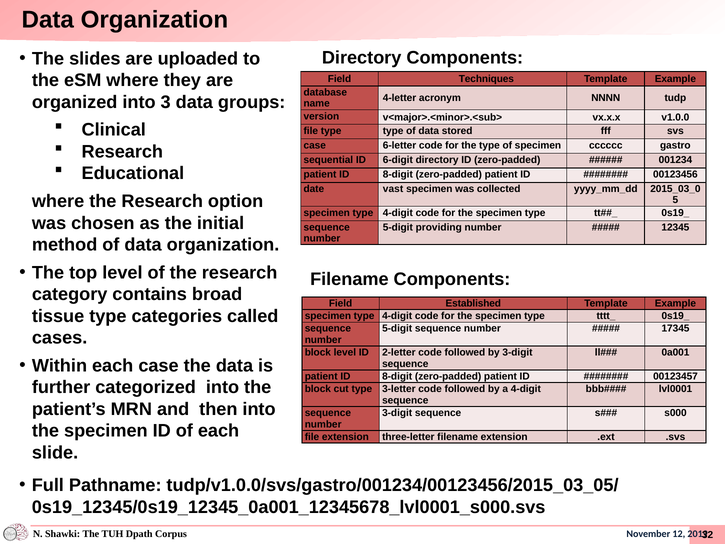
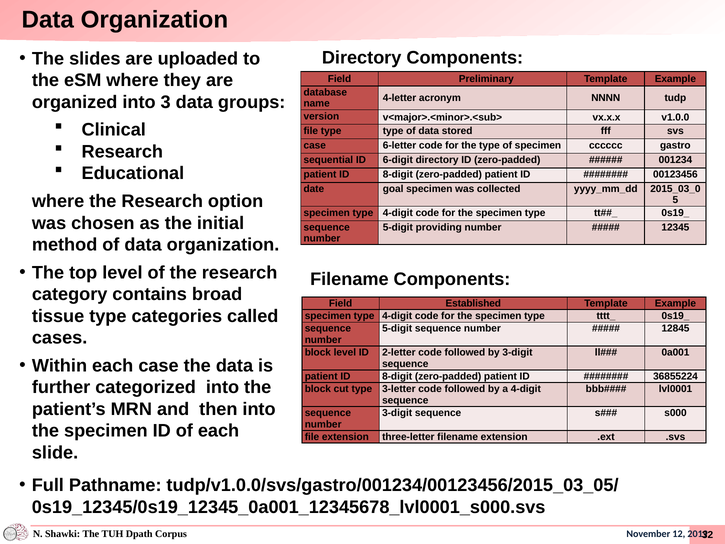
Techniques: Techniques -> Preliminary (486, 79)
vast: vast -> goal (393, 189)
17345: 17345 -> 12845 (675, 328)
00123457: 00123457 -> 36855224 (675, 376)
